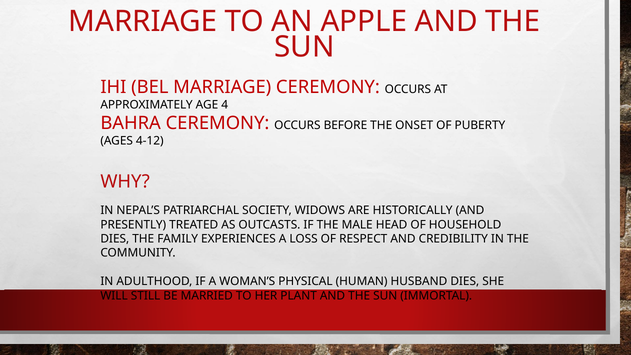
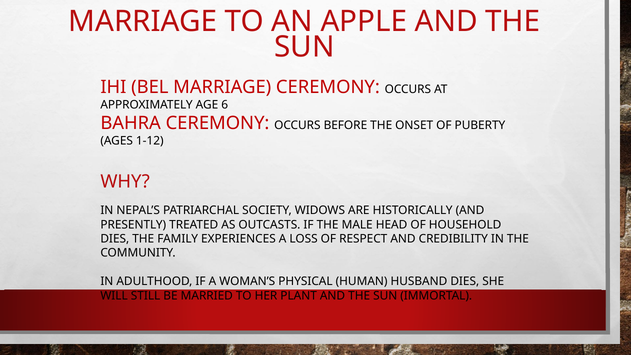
4: 4 -> 6 (225, 105)
4-12: 4-12 -> 1-12 (150, 141)
